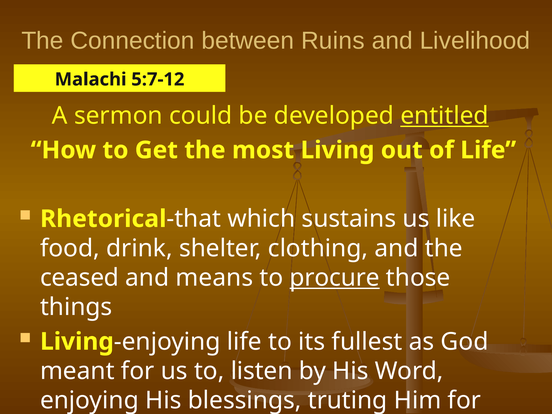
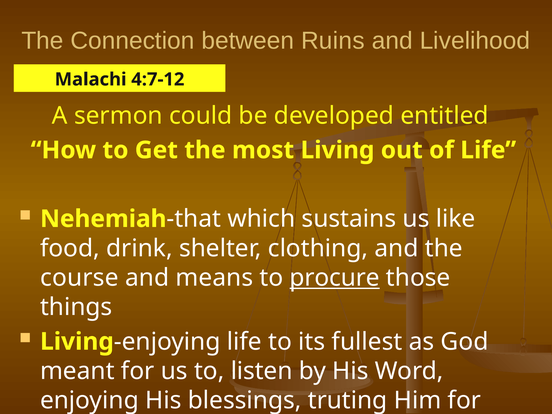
5:7-12: 5:7-12 -> 4:7-12 (158, 79)
entitled underline: present -> none (444, 116)
Rhetorical: Rhetorical -> Nehemiah (103, 219)
ceased: ceased -> course (79, 278)
